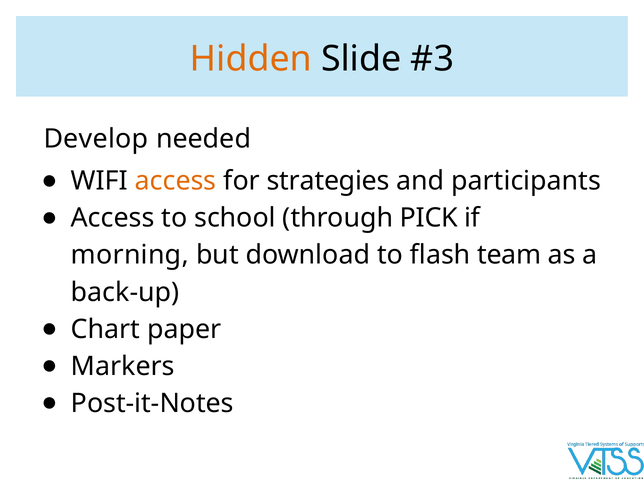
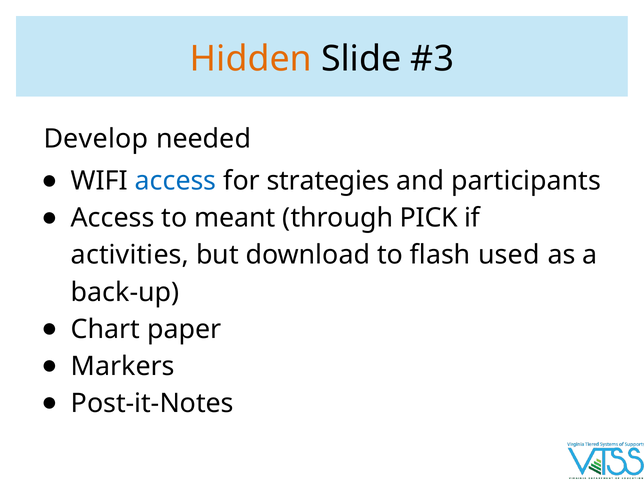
access colour: orange -> blue (176, 181)
school: school -> meant (235, 218)
morning: morning -> activities (130, 255)
team: team -> used (509, 255)
